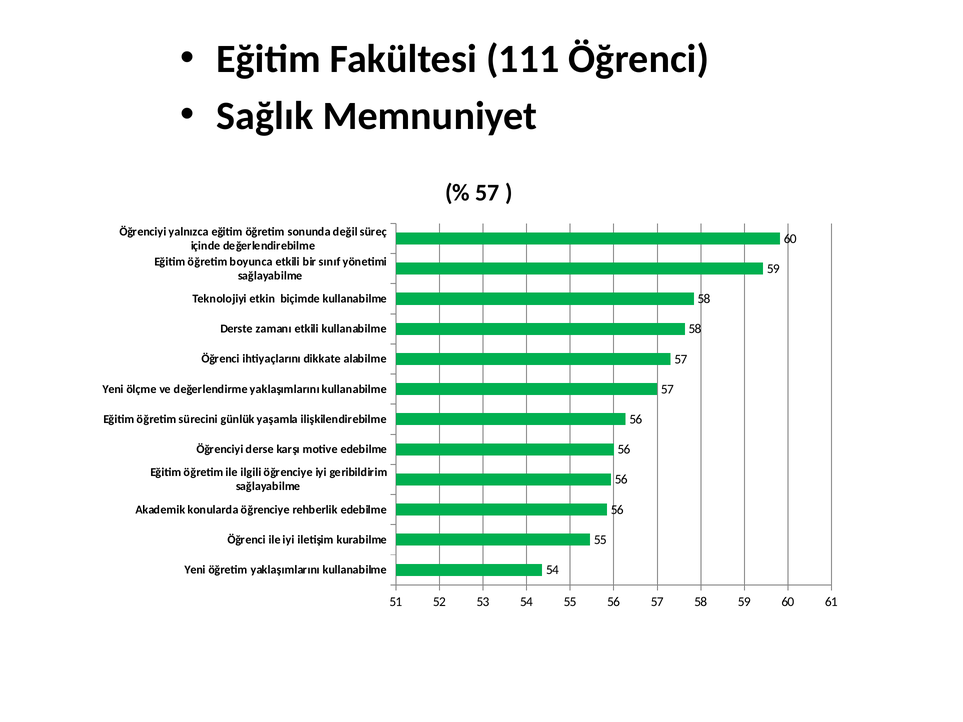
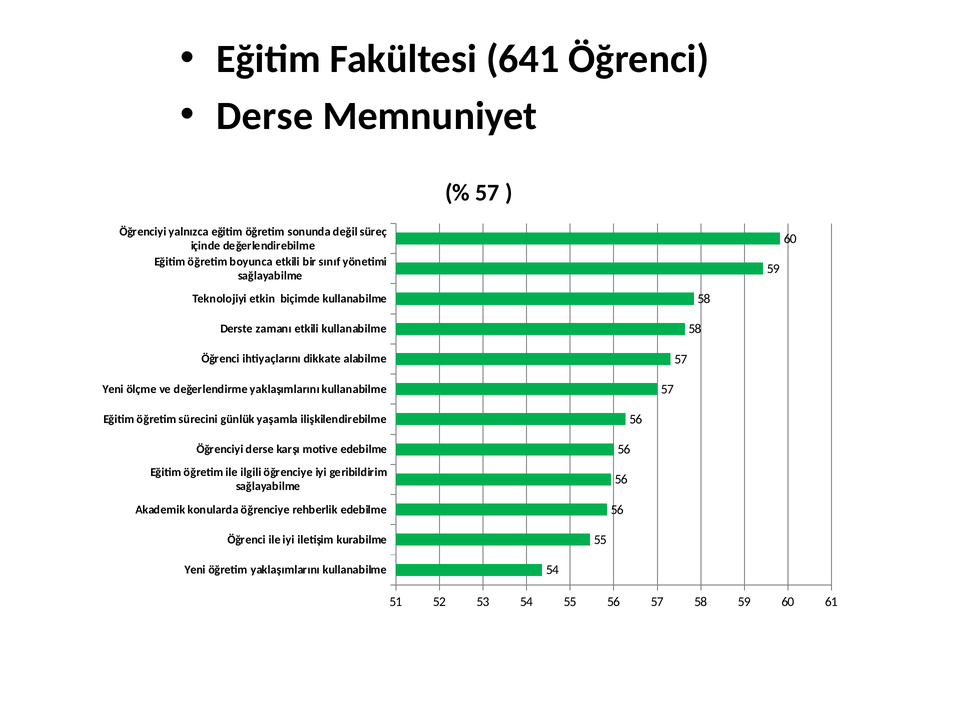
111: 111 -> 641 (523, 59)
Sağlık: Sağlık -> Derse (265, 116)
